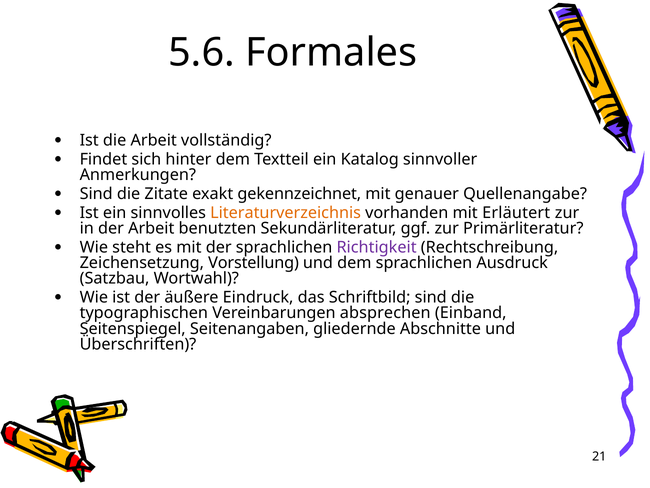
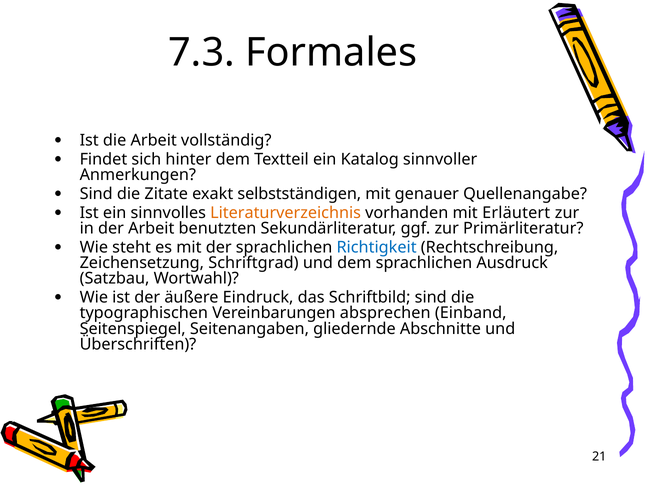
5.6: 5.6 -> 7.3 (202, 53)
gekennzeichnet: gekennzeichnet -> selbstständigen (299, 194)
Richtigkeit colour: purple -> blue (377, 247)
Vorstellung: Vorstellung -> Schriftgrad (253, 263)
